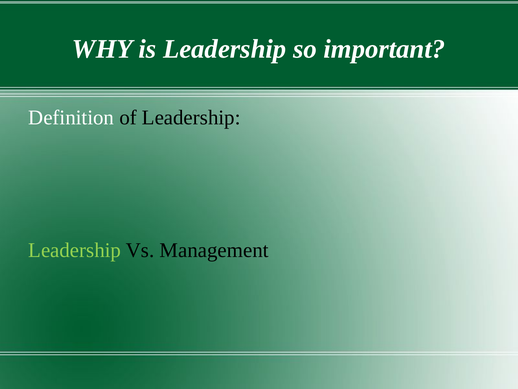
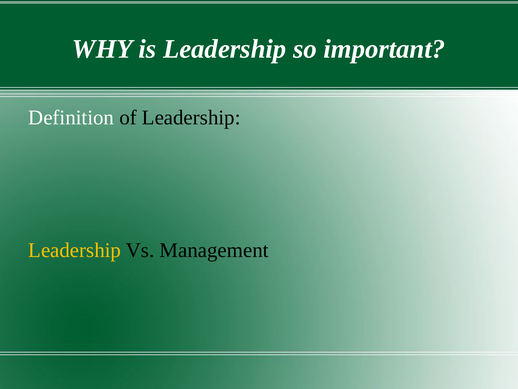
Leadership colour: light green -> yellow (75, 250)
